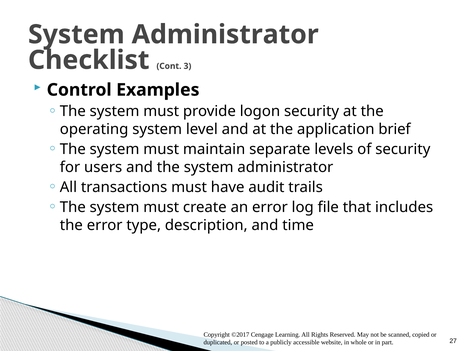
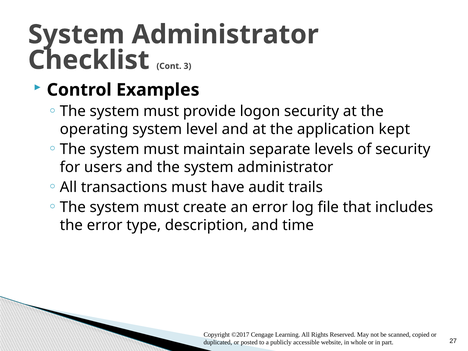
brief: brief -> kept (394, 129)
